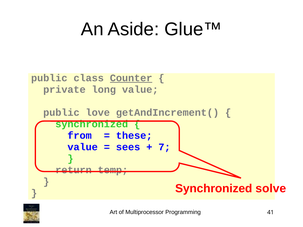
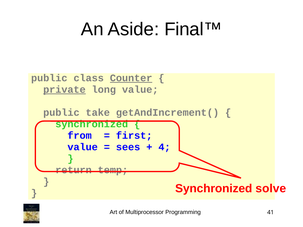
Glue™: Glue™ -> Final™ (193, 29)
private underline: none -> present (64, 90)
love: love -> take (98, 113)
these: these -> first (134, 136)
7: 7 -> 4 (164, 147)
